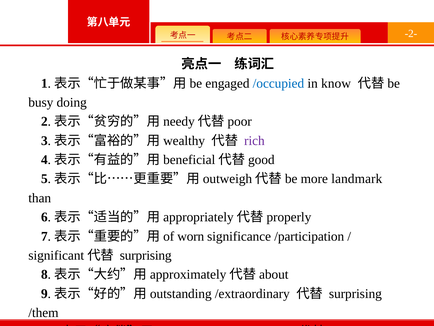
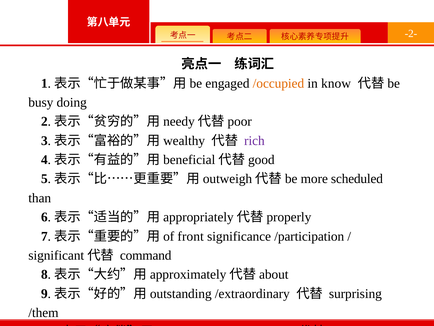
/occupied colour: blue -> orange (278, 83)
landmark: landmark -> scheduled (357, 179)
worn: worn -> front (191, 236)
surprising: surprising -> command (146, 255)
